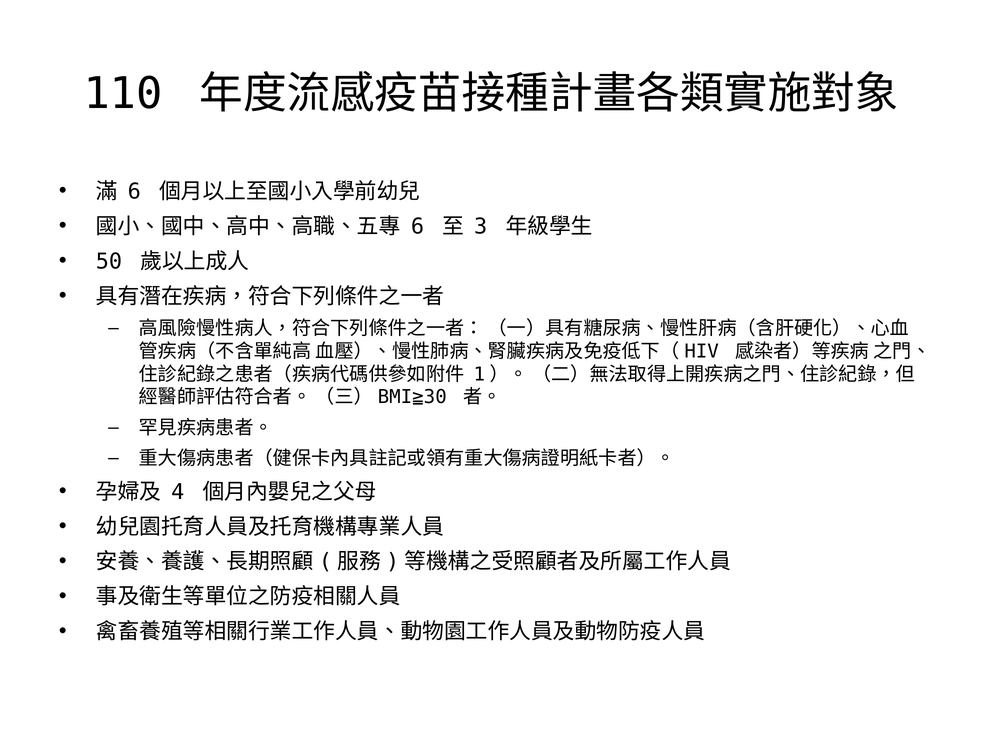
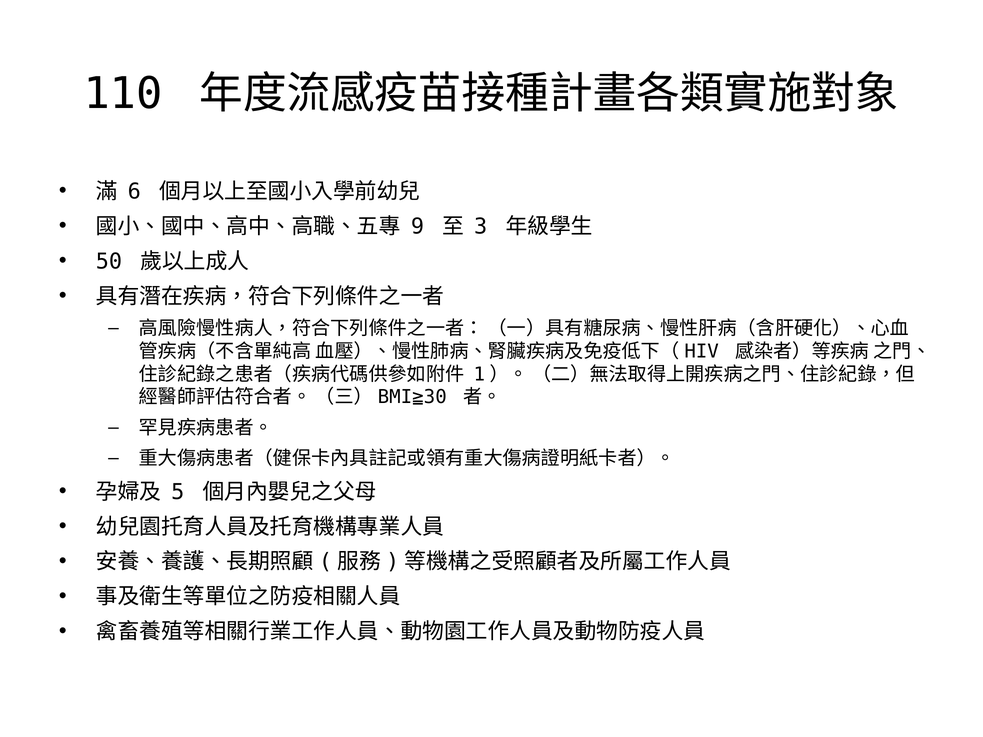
6: 6 -> 9 (417, 227)
4: 4 -> 5 (178, 492)
